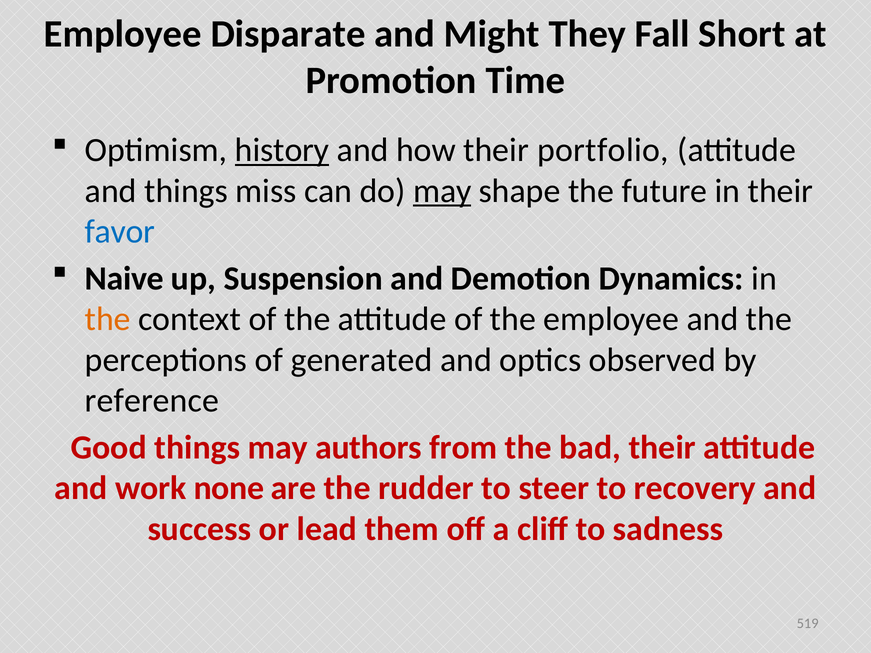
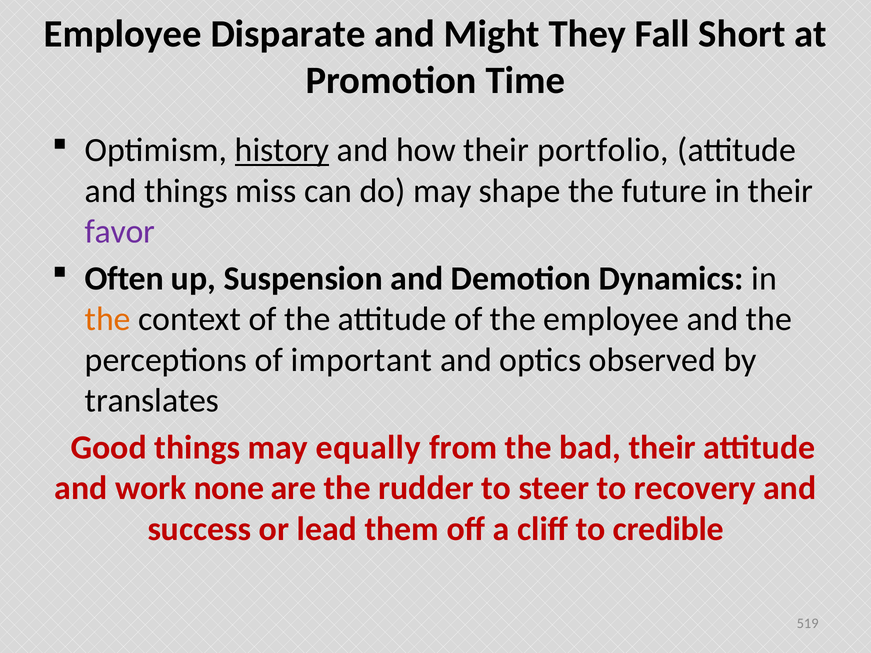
may underline: present -> none (442, 191)
favor colour: blue -> purple (120, 231)
Naive: Naive -> Often (124, 279)
generated: generated -> important (361, 360)
reference: reference -> translates (152, 401)
authors: authors -> equally (368, 448)
sadness: sadness -> credible (668, 529)
